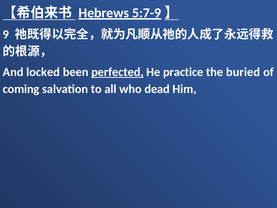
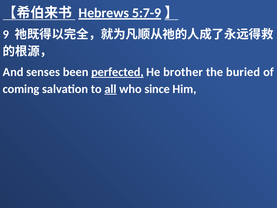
locked: locked -> senses (43, 72)
practice: practice -> brother (183, 72)
all underline: none -> present (110, 89)
dead: dead -> since (157, 89)
